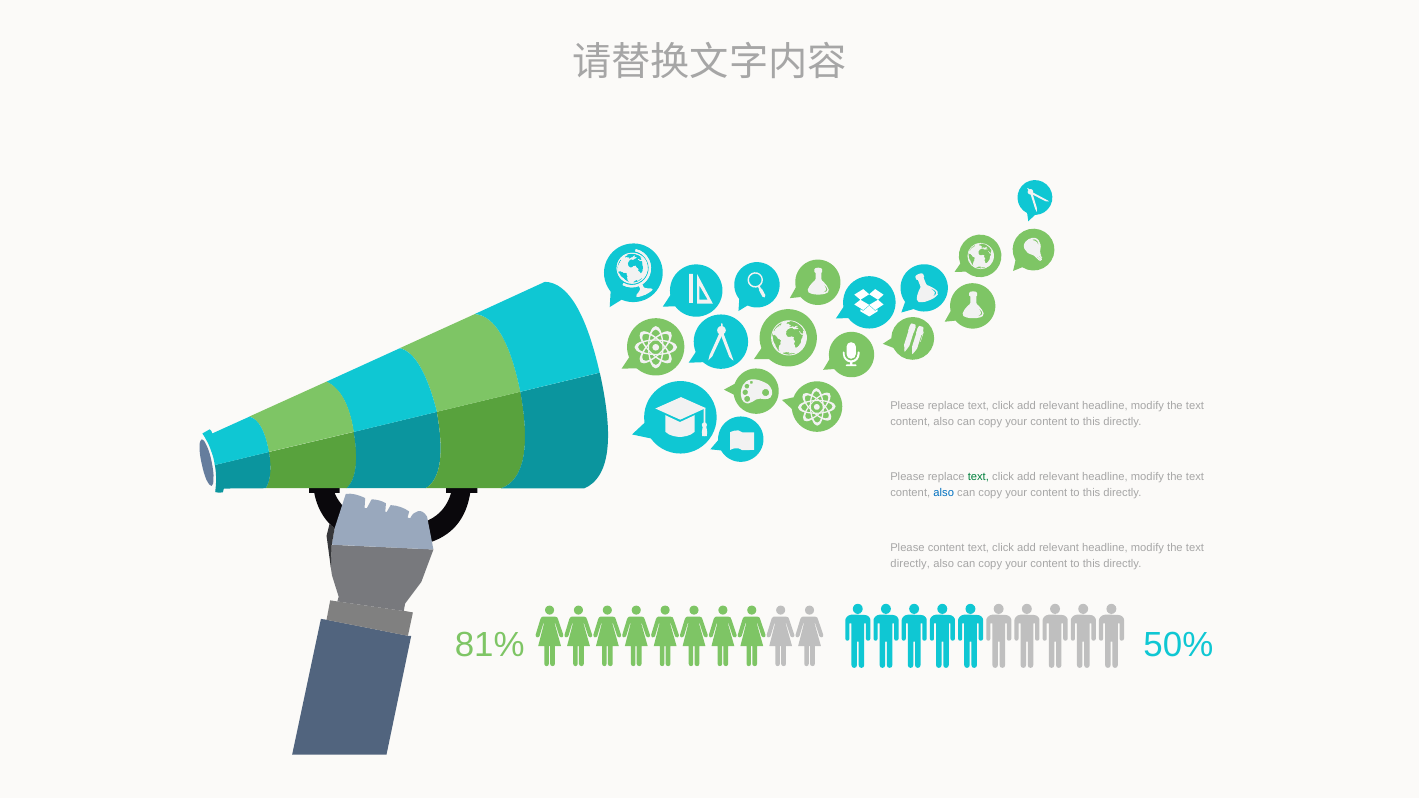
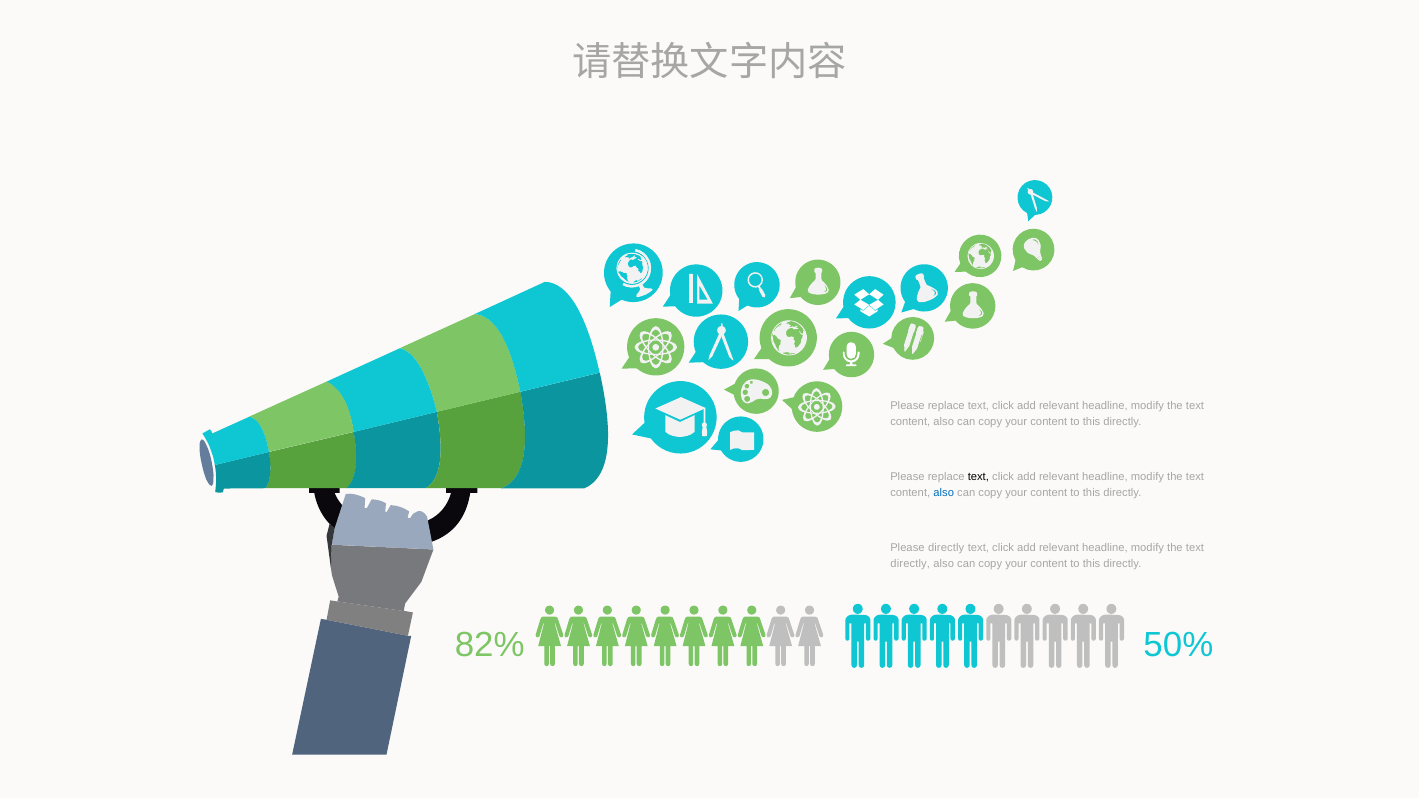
text colour: green -> black (978, 477)
Please content: content -> directly (946, 548)
81%: 81% -> 82% (490, 645)
